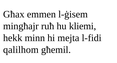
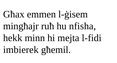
kliemi: kliemi -> nfisha (82, 26)
qalilhom: qalilhom -> imbierek (21, 50)
